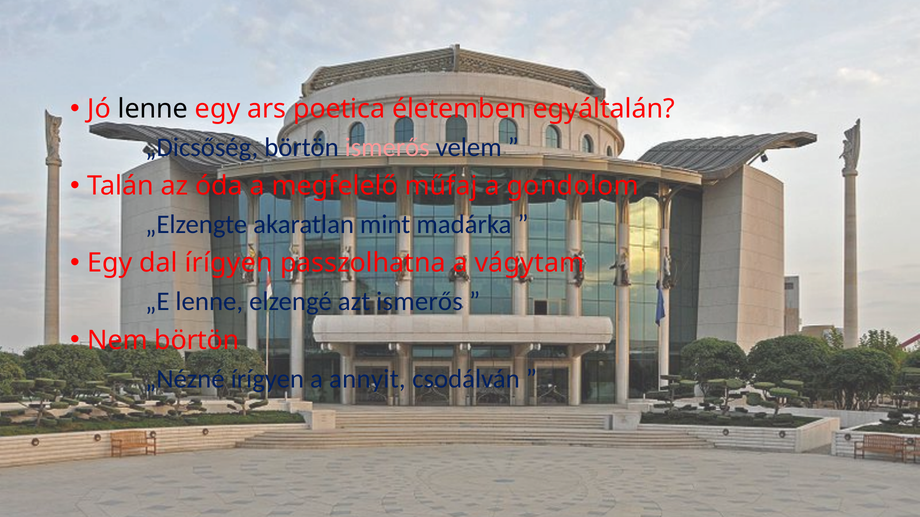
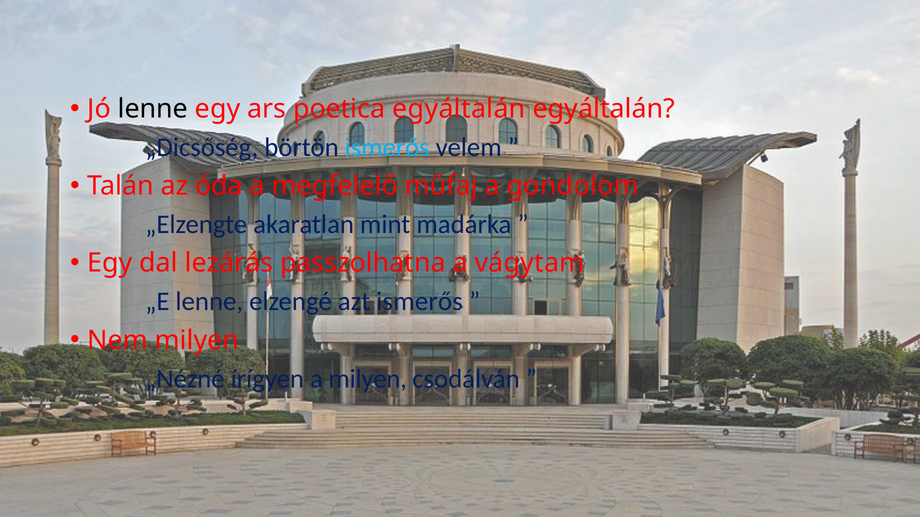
poetica életemben: életemben -> egyáltalán (459, 109)
ismerős colour: pink -> light blue (387, 148)
dal írígyen: írígyen -> lezárás (229, 263)
Nem börtön: börtön -> milyen (197, 341)
a annyit: annyit -> milyen (368, 379)
